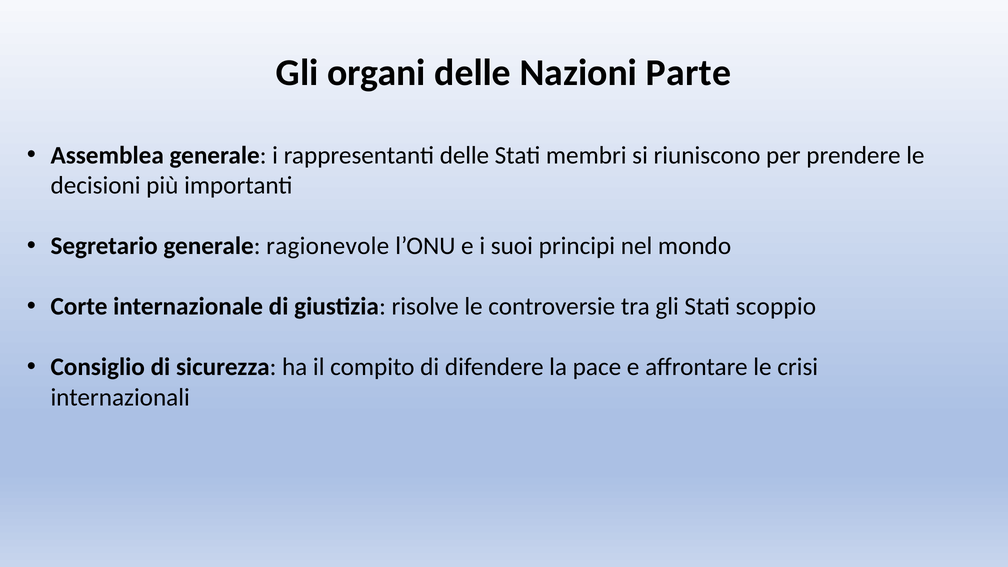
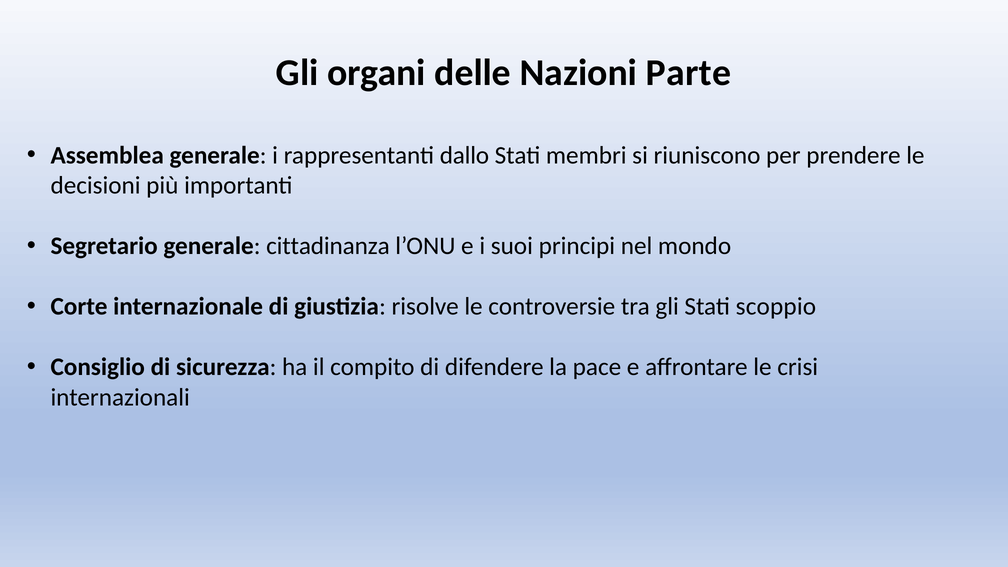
rappresentanti delle: delle -> dallo (464, 155)
ragionevole: ragionevole -> cittadinanza (328, 246)
